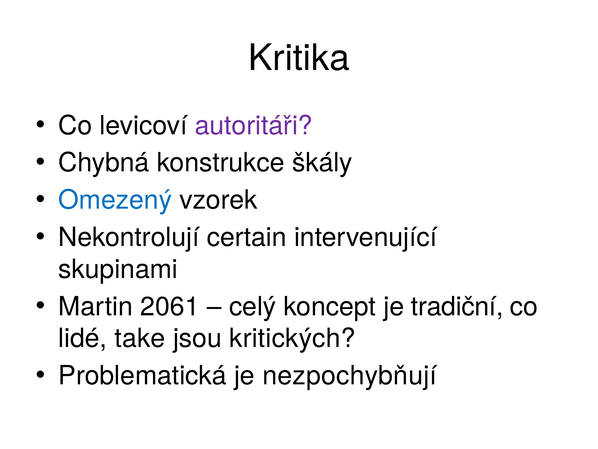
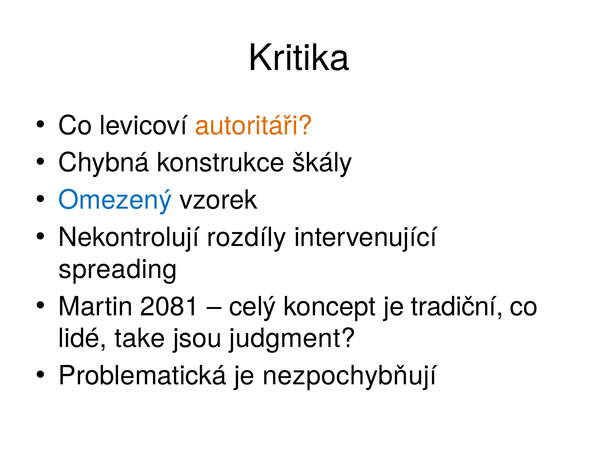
autoritáři colour: purple -> orange (254, 125)
certain: certain -> rozdíly (247, 237)
skupinami: skupinami -> spreading (118, 269)
2061: 2061 -> 2081 (170, 306)
kritických: kritických -> judgment (292, 338)
